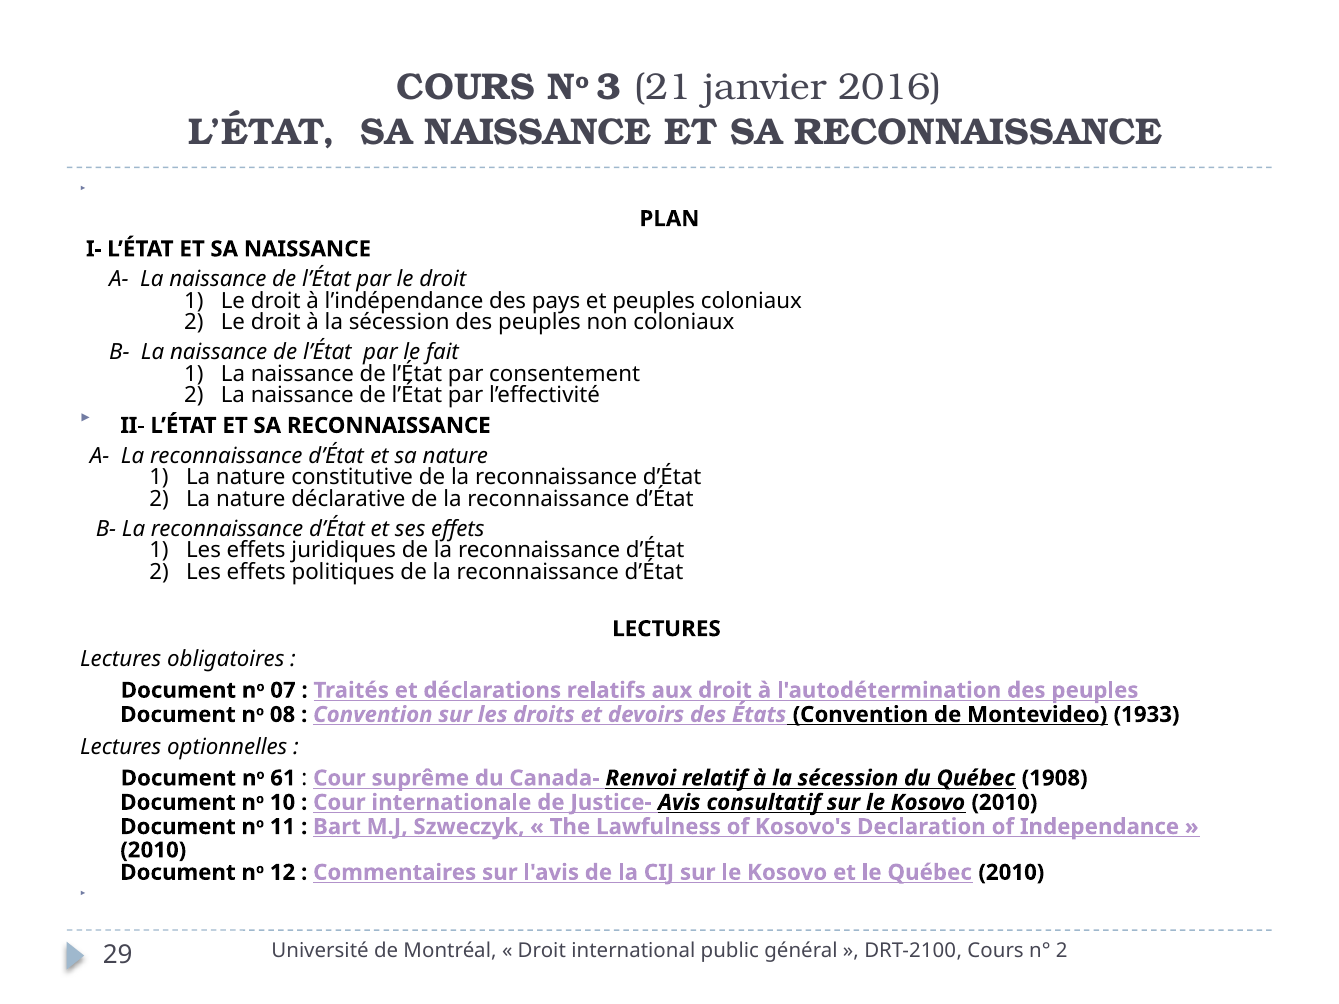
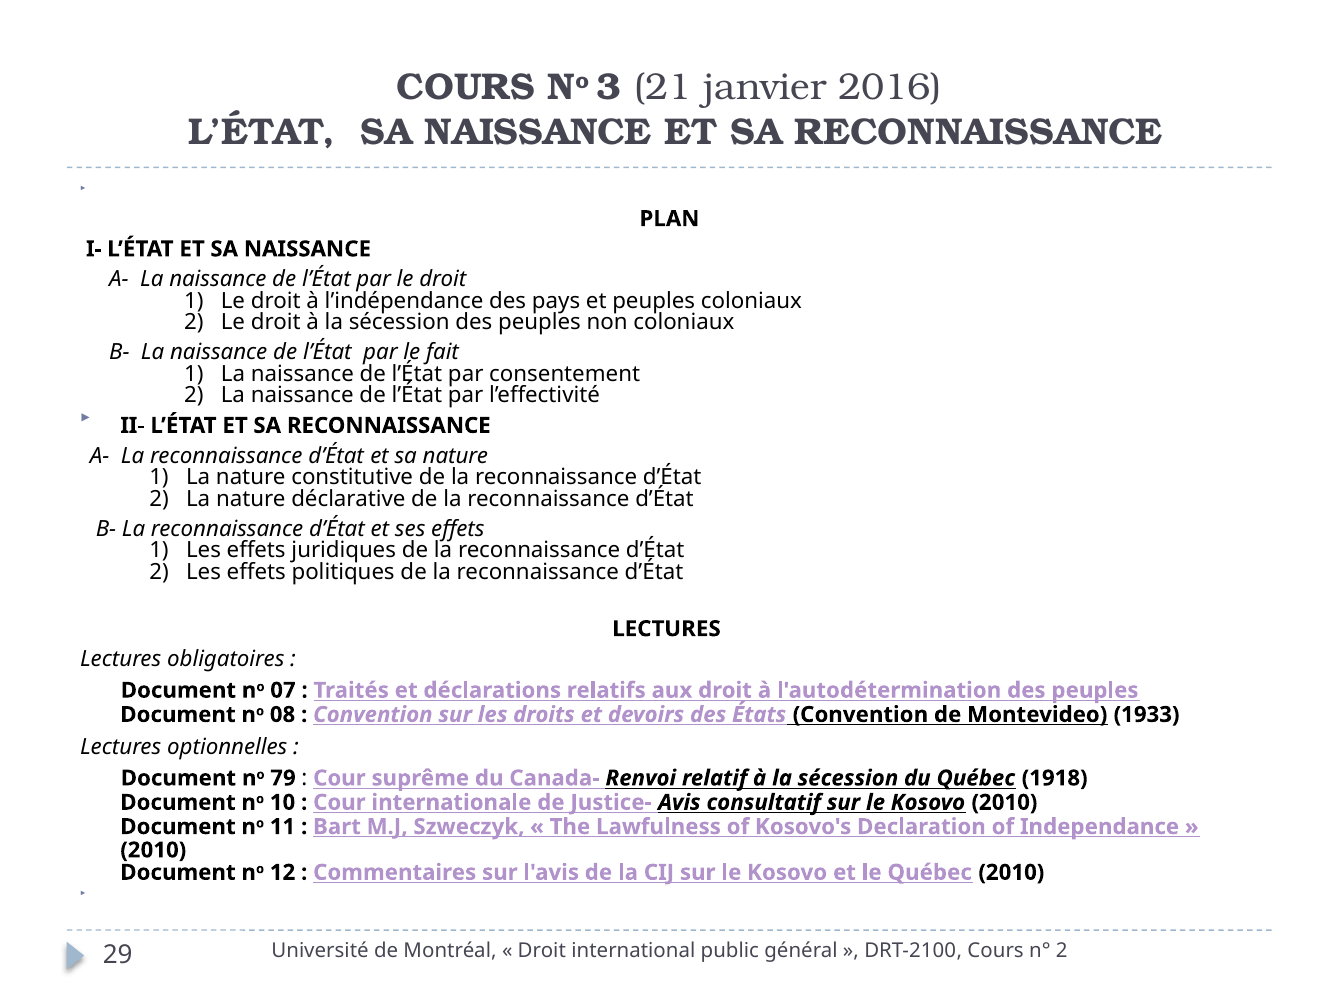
61: 61 -> 79 (283, 778)
1908: 1908 -> 1918 (1055, 778)
